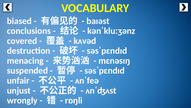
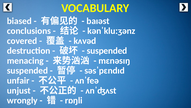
səsˈpɛndɪd: səsˈpɛndɪd -> suspended (107, 51)
